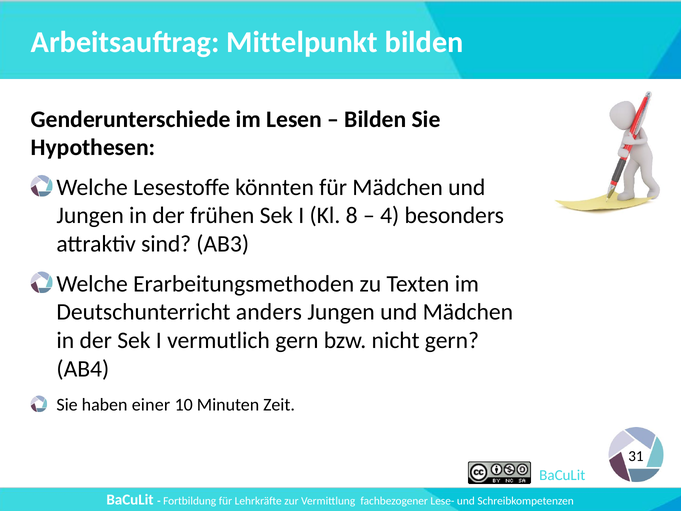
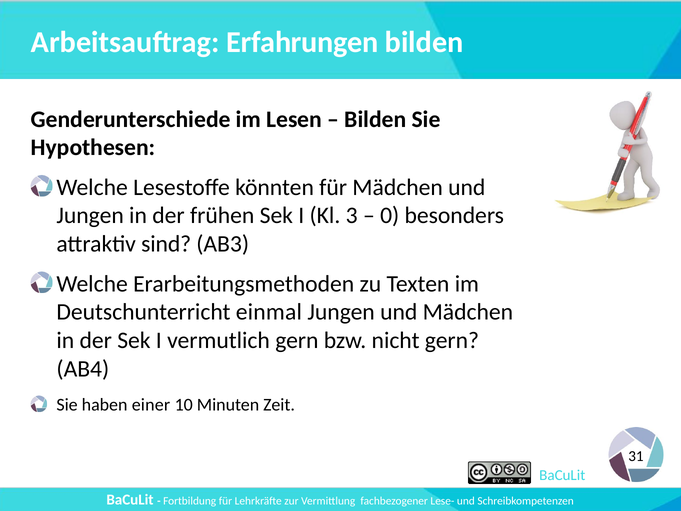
Mittelpunkt: Mittelpunkt -> Erfahrungen (302, 42)
8: 8 -> 3 (352, 216)
4: 4 -> 0 (390, 216)
anders: anders -> einmal (269, 312)
